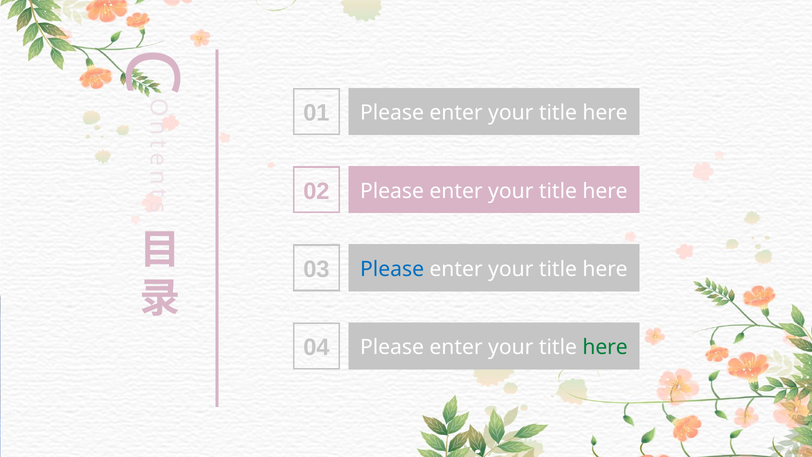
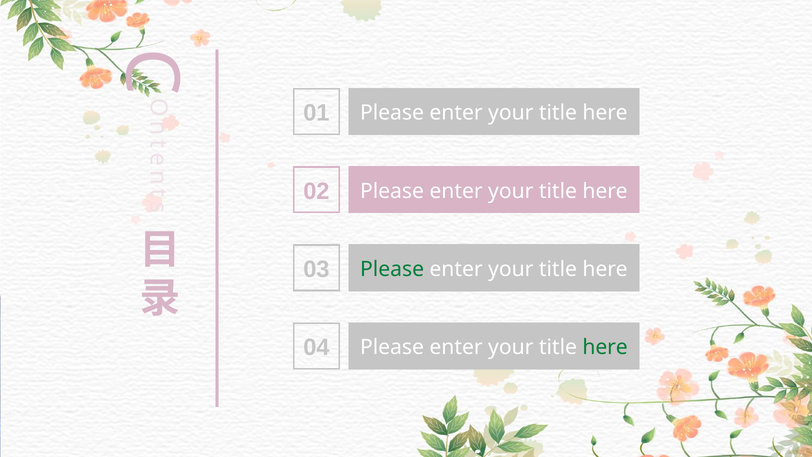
Please colour: blue -> green (392, 269)
